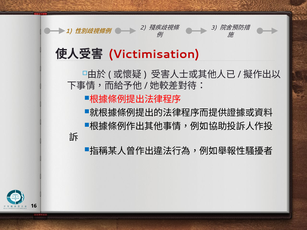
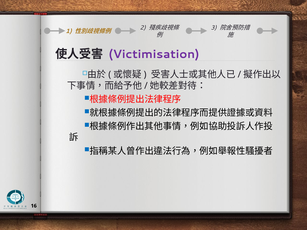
Victimisation colour: red -> purple (154, 54)
